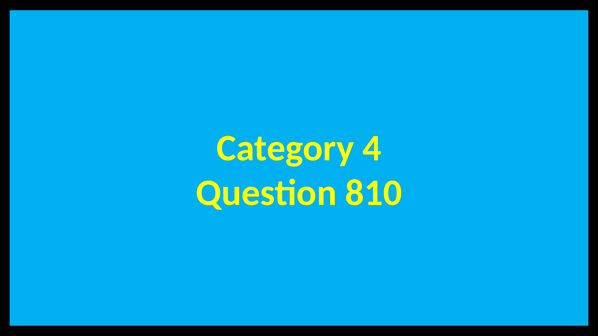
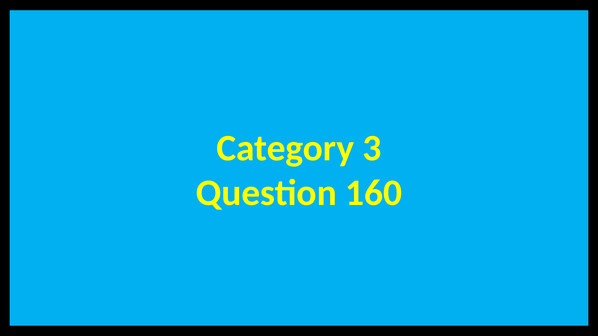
4: 4 -> 3 (372, 148)
810: 810 -> 160 (374, 193)
